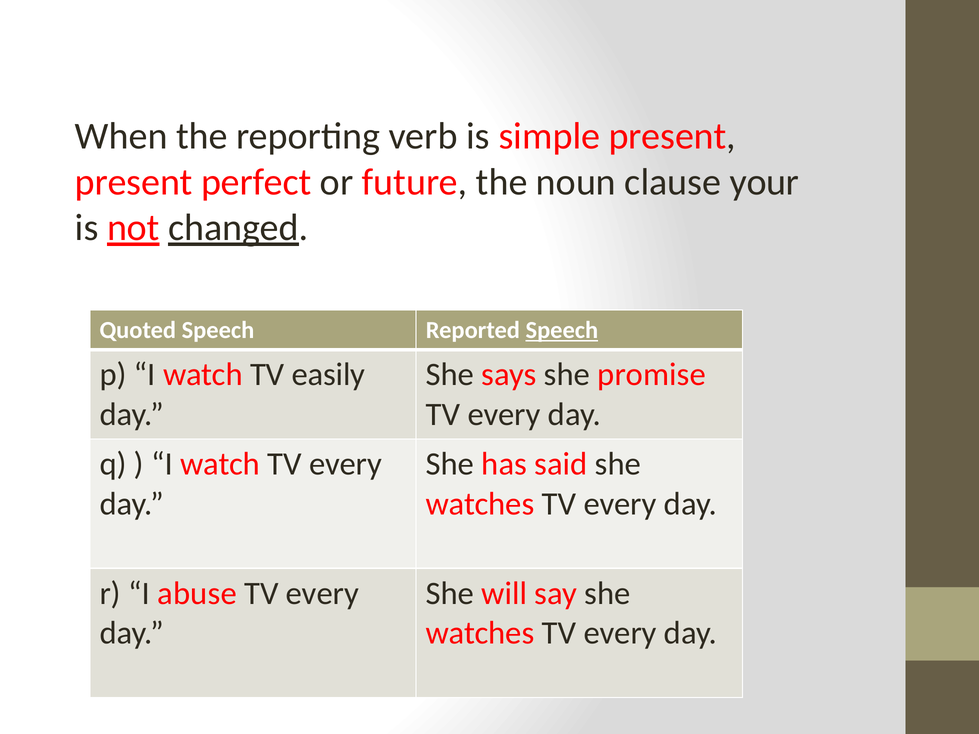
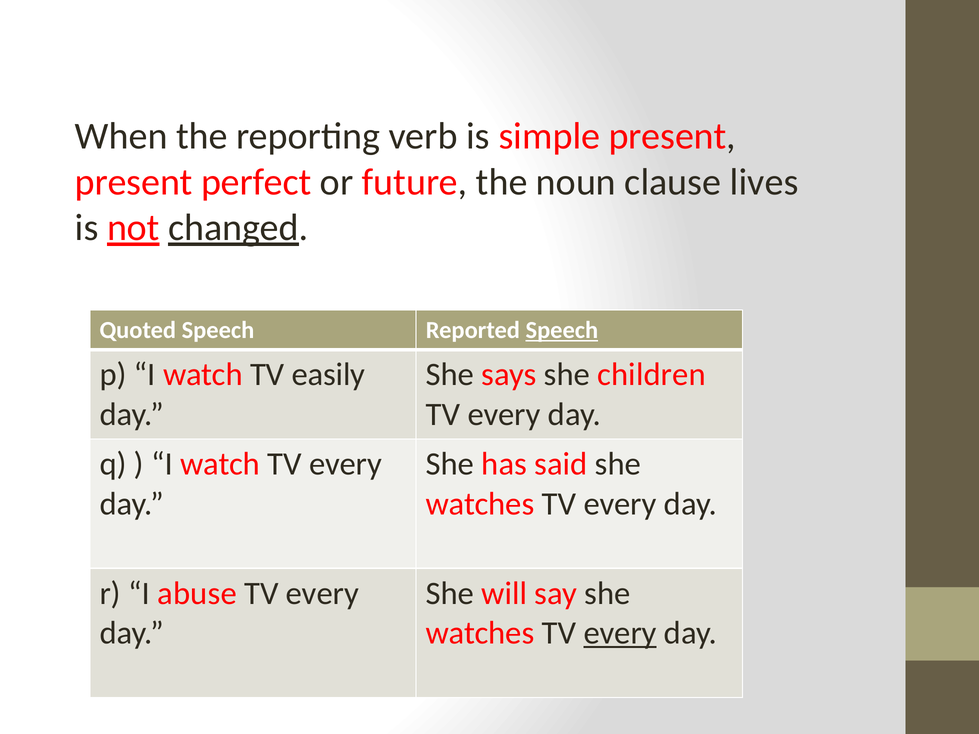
your: your -> lives (764, 182)
promise: promise -> children (652, 375)
every underline: none -> present (620, 633)
